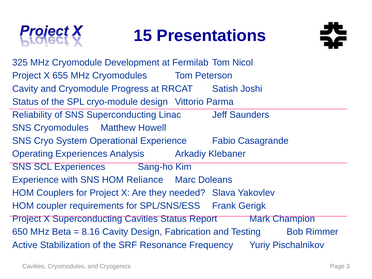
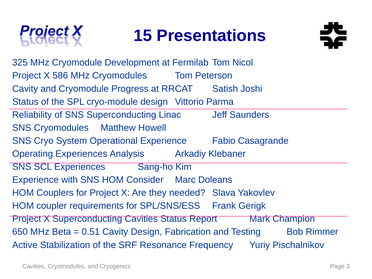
655: 655 -> 586 (60, 76)
Reliance: Reliance -> Consider (145, 180)
8.16: 8.16 -> 0.51 (91, 232)
